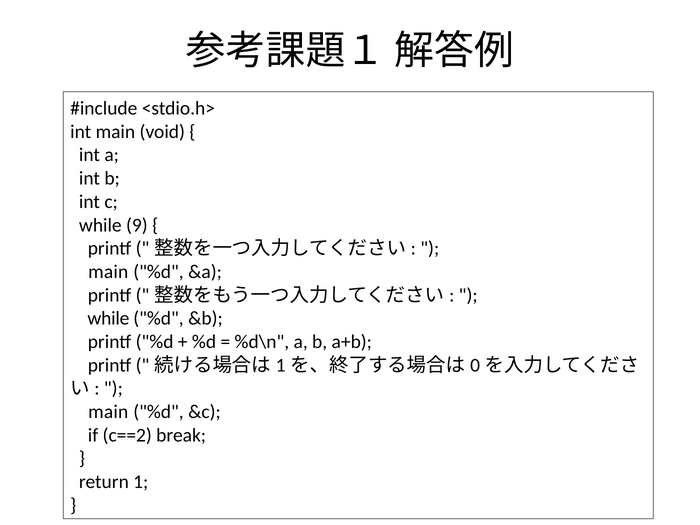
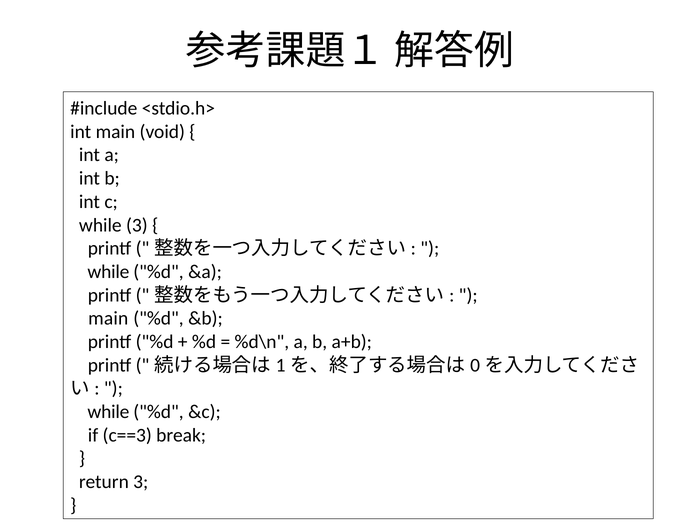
while 9: 9 -> 3 (137, 225)
main: main -> while (108, 272)
while: while -> main (108, 318)
main: main -> while (108, 412)
c==2: c==2 -> c==3 (127, 435)
return 1: 1 -> 3 (141, 482)
